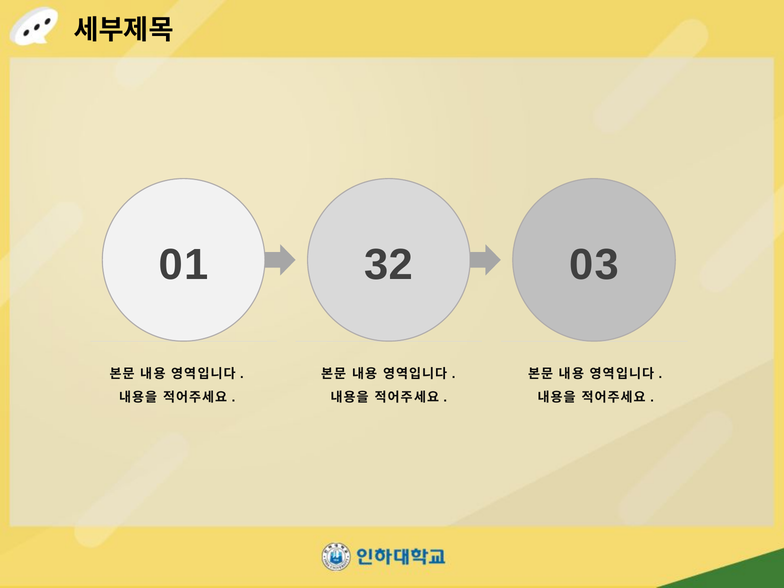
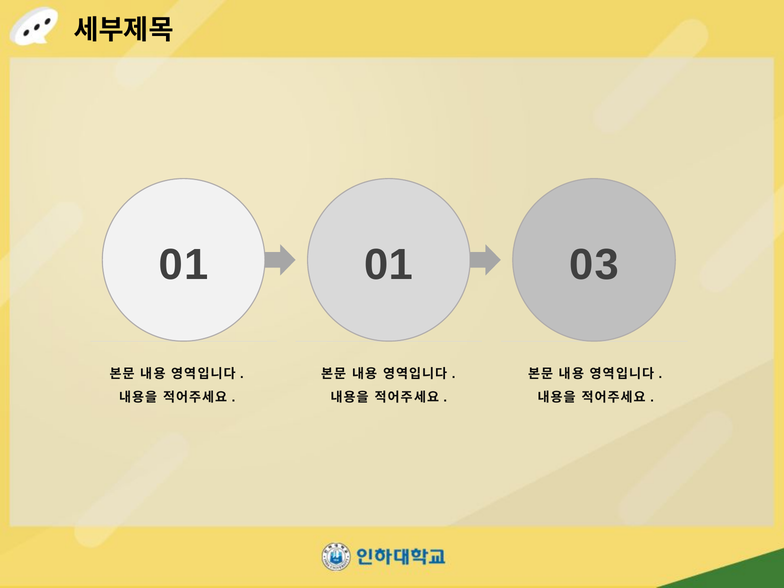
01 32: 32 -> 01 (389, 265)
